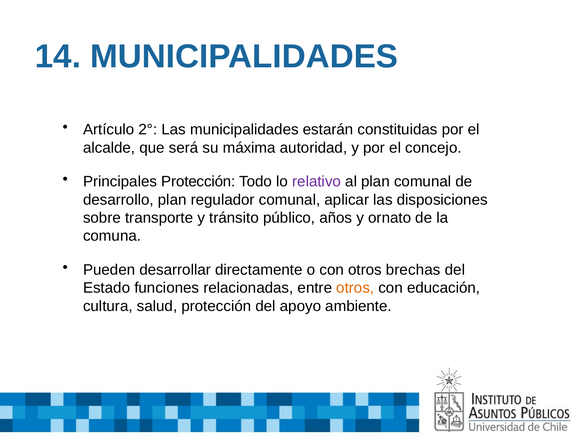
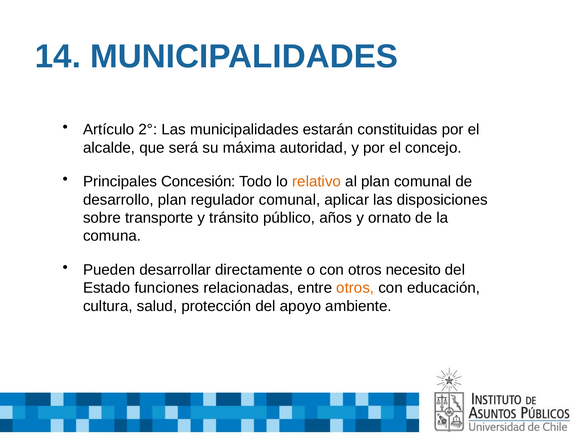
Principales Protección: Protección -> Concesión (198, 182)
relativo colour: purple -> orange (317, 182)
brechas: brechas -> necesito (413, 270)
